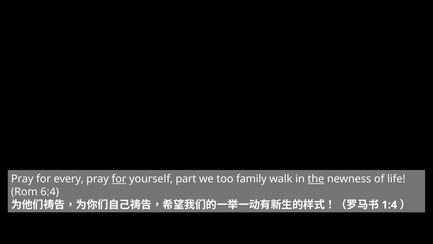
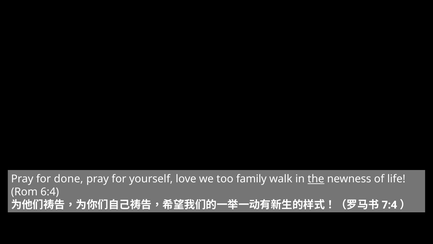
every: every -> done (69, 179)
for underline: present -> none (119, 179)
part: part -> love (186, 179)
1:4: 1:4 -> 7:4 (389, 205)
